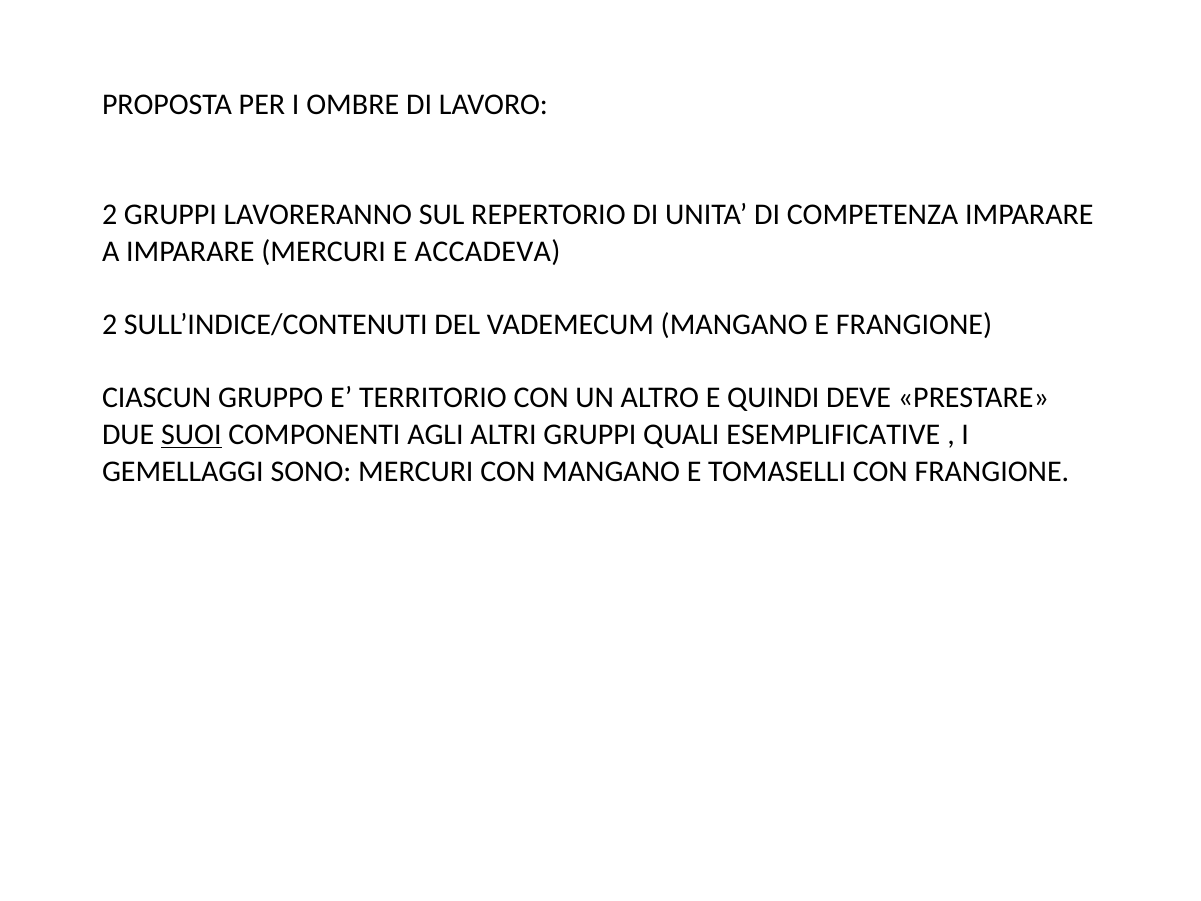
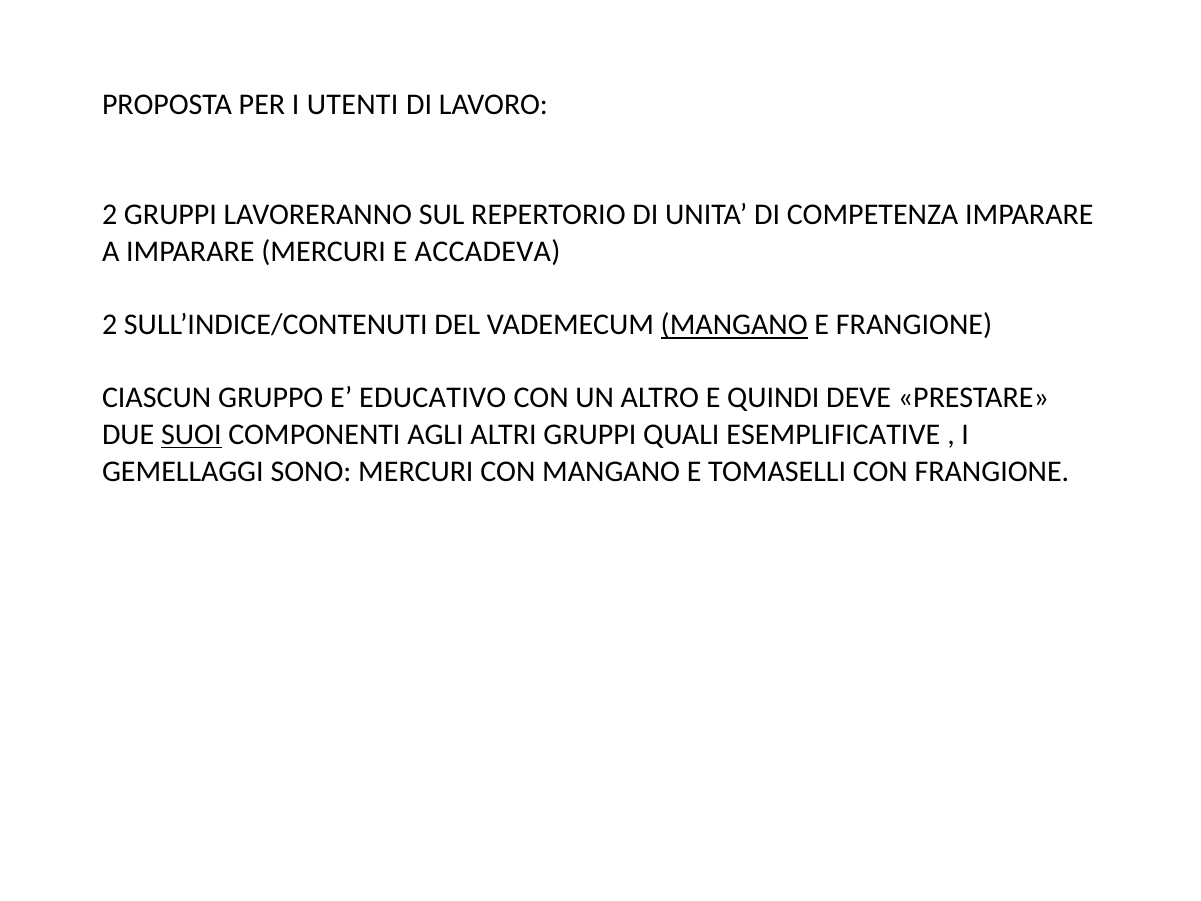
OMBRE: OMBRE -> UTENTI (353, 105)
MANGANO underline: none -> present (734, 325)
TERRITORIO: TERRITORIO -> EDUCATIVO (433, 398)
